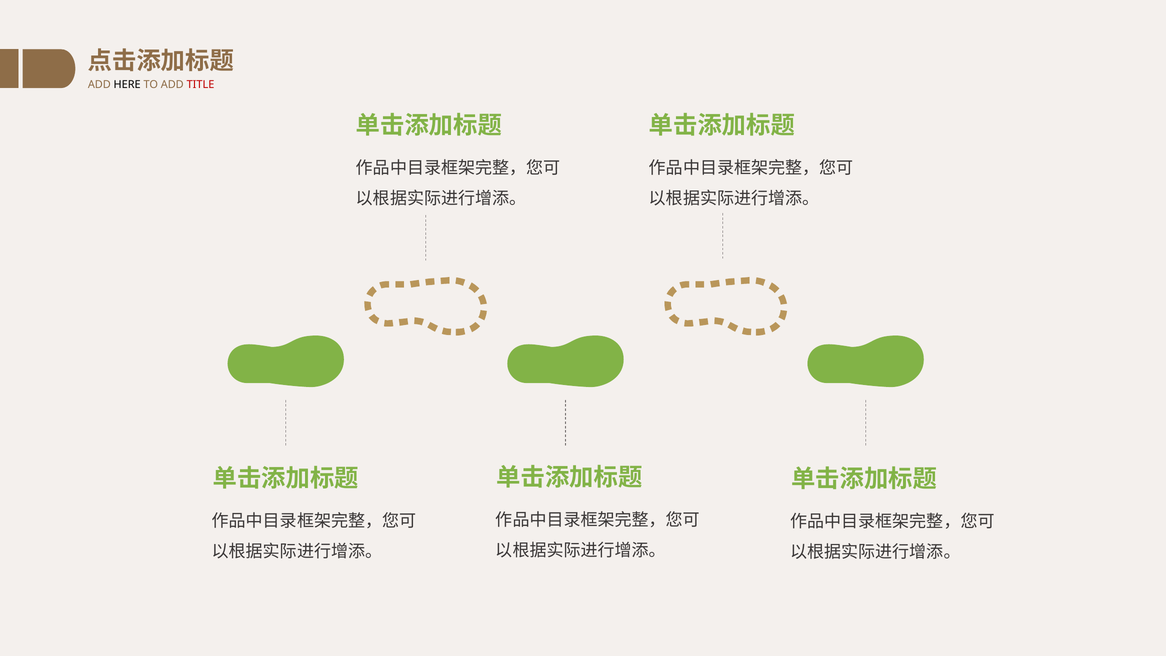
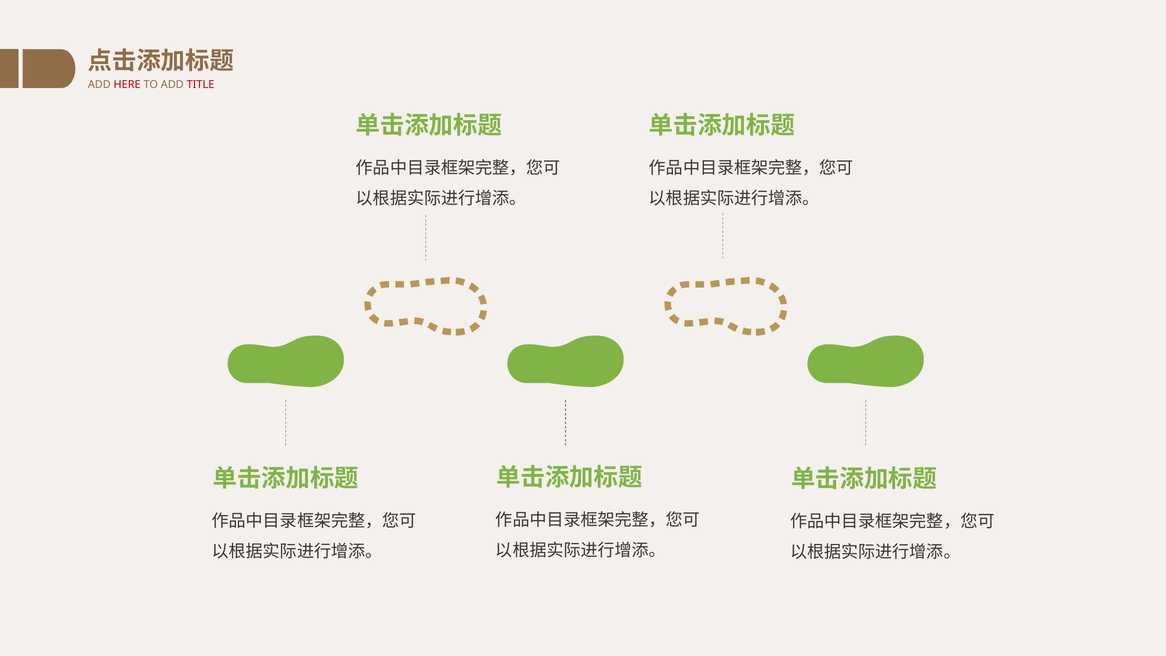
HERE colour: black -> red (127, 85)
